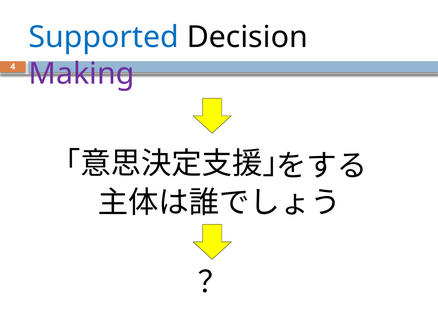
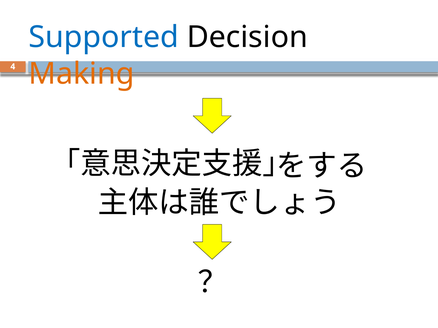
Making colour: purple -> orange (82, 74)
